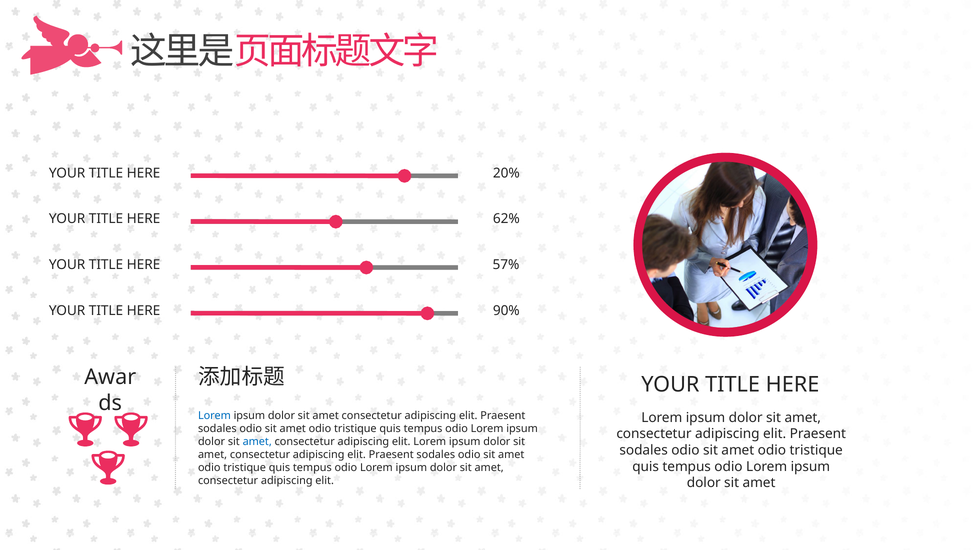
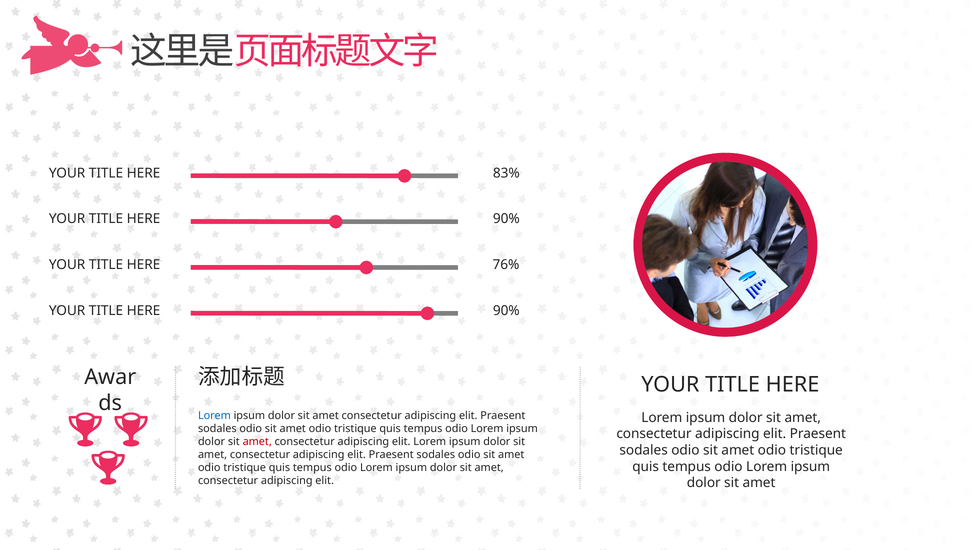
20%: 20% -> 83% (506, 173)
62%: 62% -> 90% (506, 219)
57%: 57% -> 76% (506, 265)
amet colour: blue -> red (257, 441)
